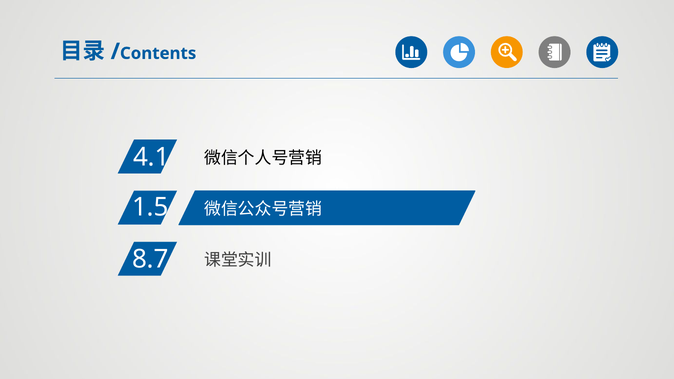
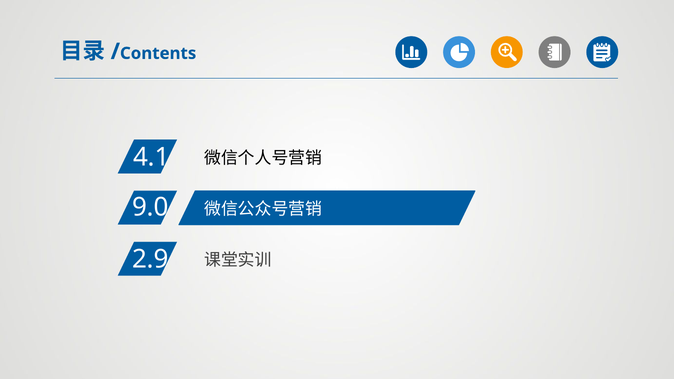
1.5: 1.5 -> 9.0 (150, 207)
8.7: 8.7 -> 2.9 (150, 259)
